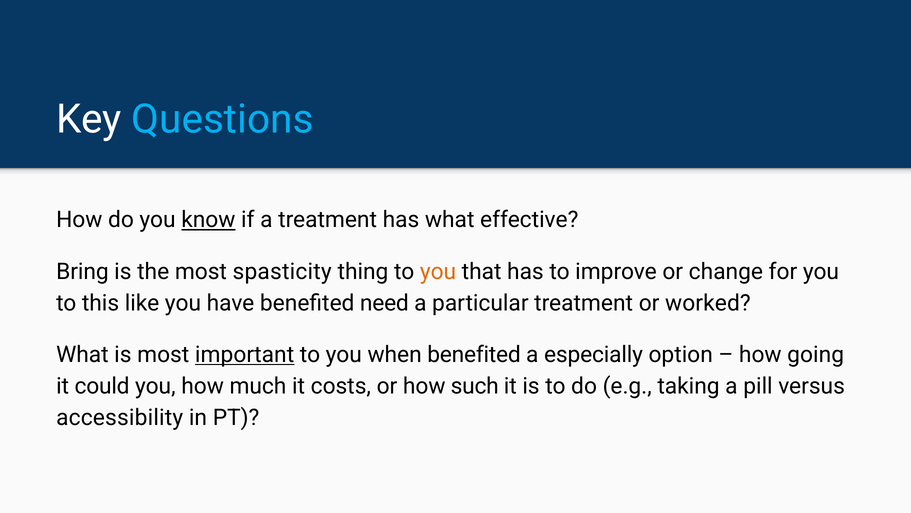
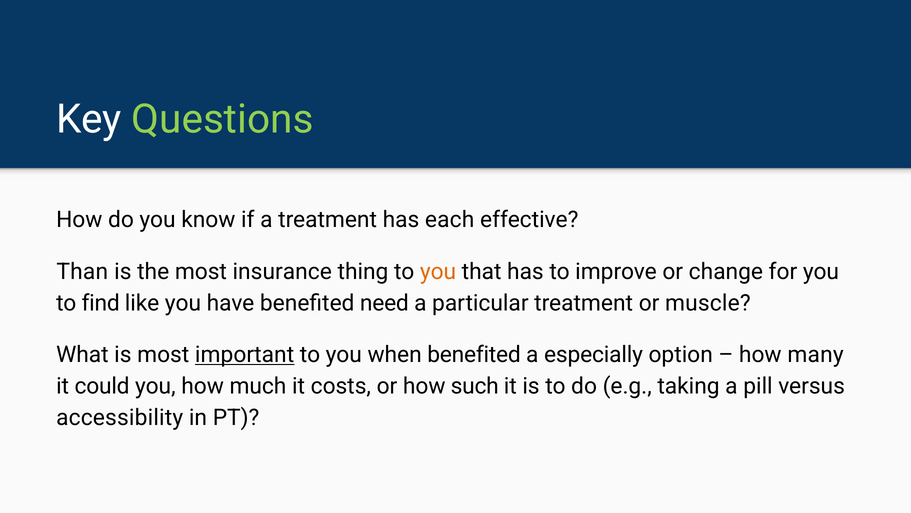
Questions colour: light blue -> light green (222, 119)
know underline: present -> none (208, 220)
has what: what -> each (450, 220)
Bring: Bring -> Than (82, 271)
spasticity: spasticity -> insurance (282, 271)
this: this -> find (101, 303)
worked: worked -> muscle (708, 303)
going: going -> many (816, 354)
